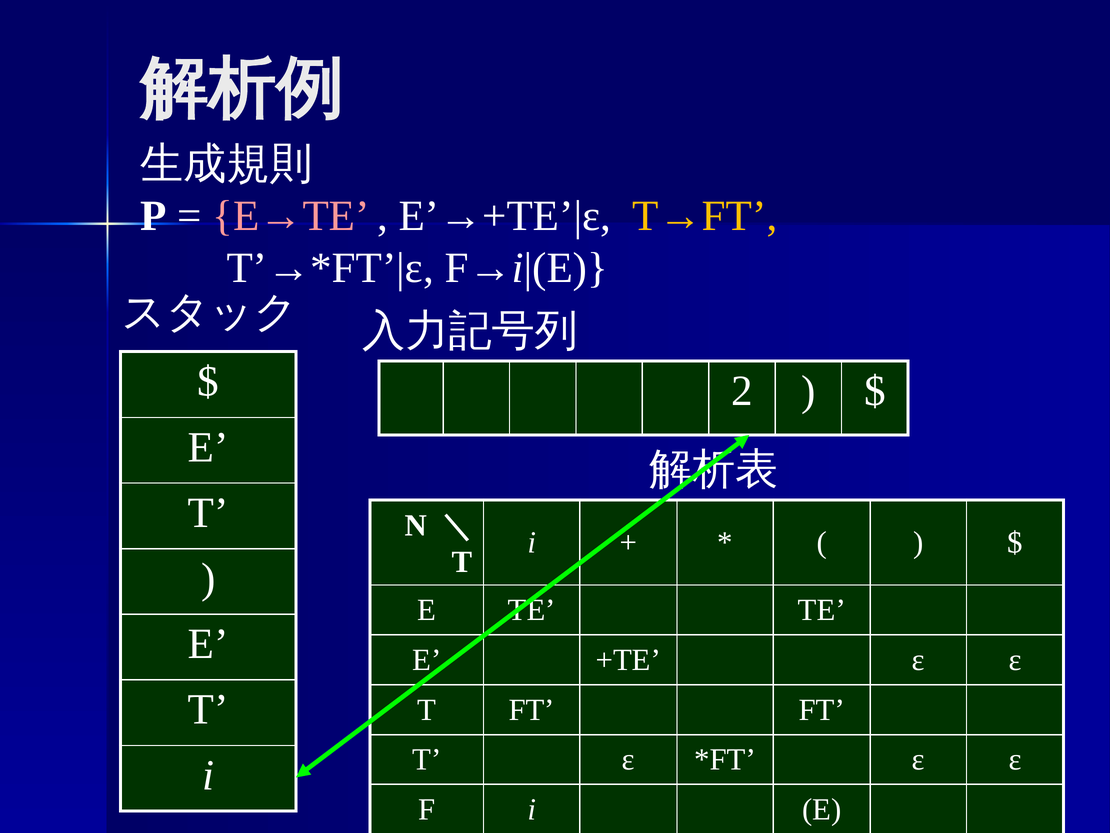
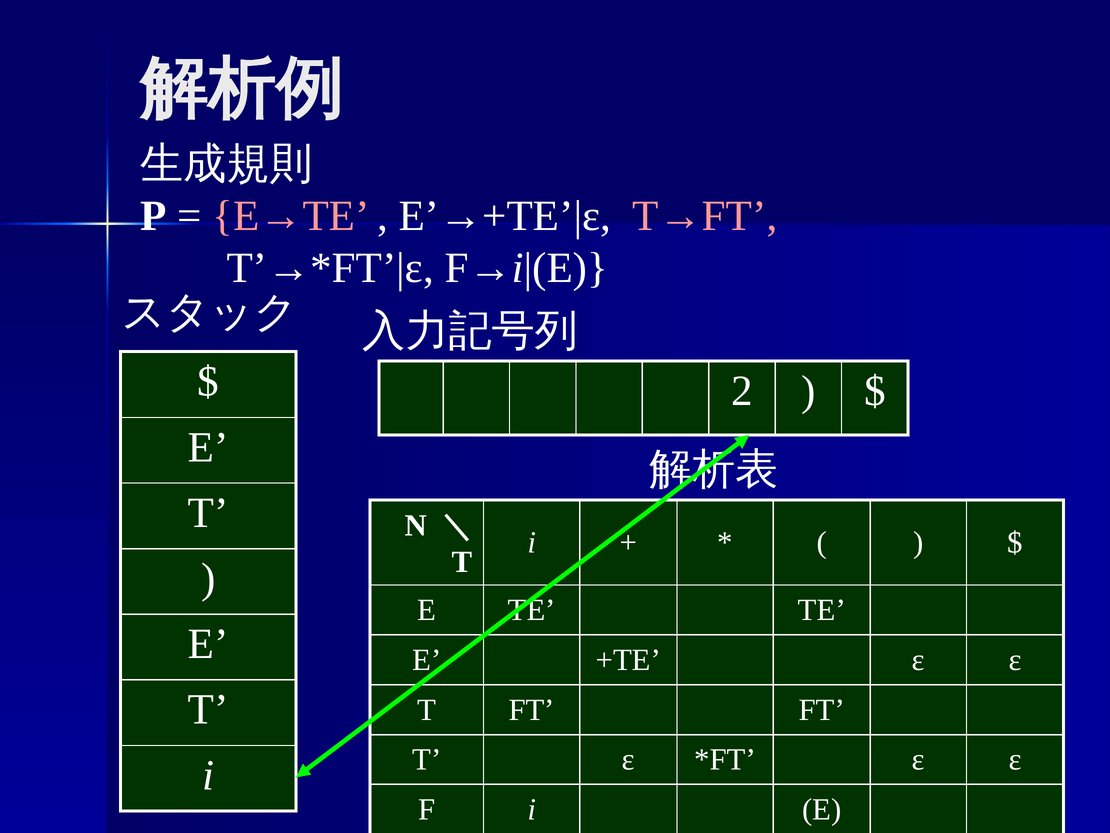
T→FT colour: yellow -> pink (705, 216)
